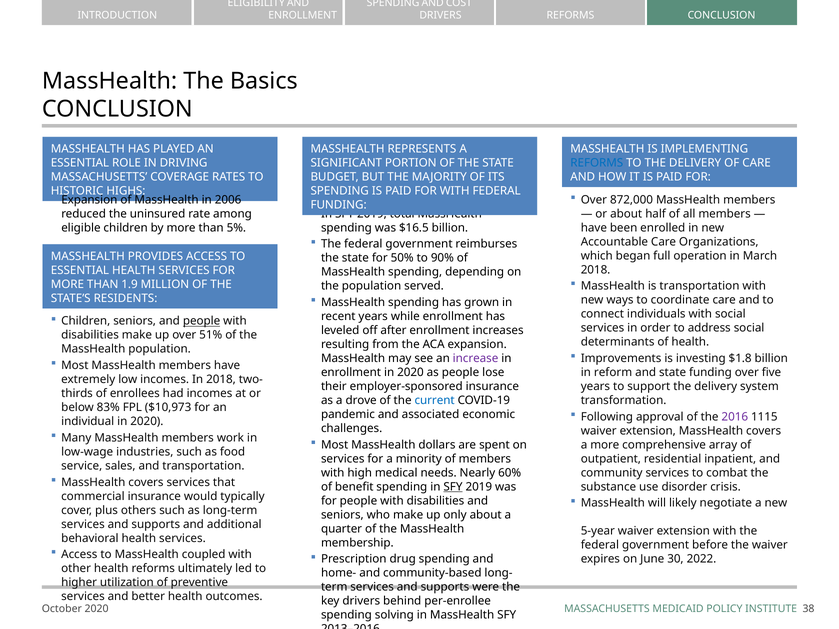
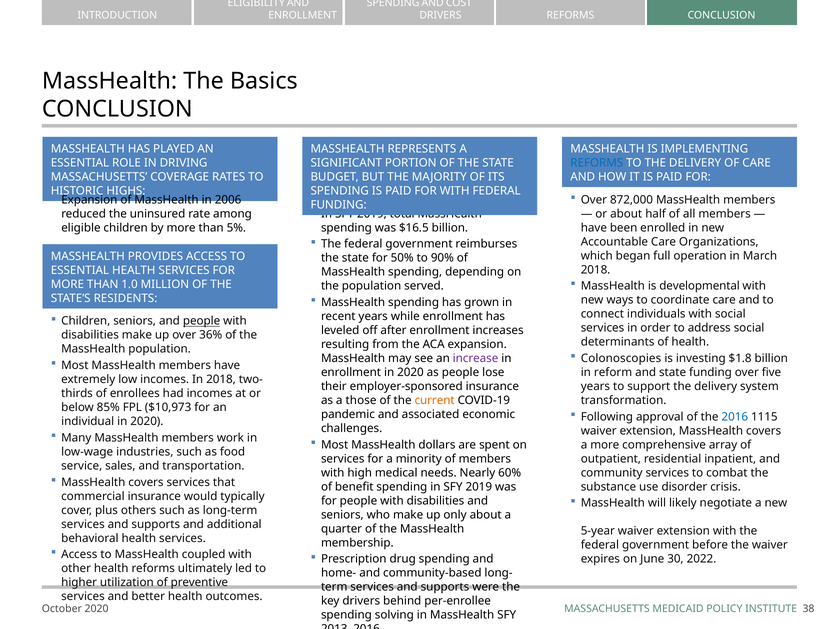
is transportation: transportation -> developmental (700, 286)
1.9: 1.9 -> 1.0 (130, 284)
51%: 51% -> 36% (211, 335)
Improvements: Improvements -> Colonoscopies (621, 359)
drove: drove -> those (361, 401)
current colour: blue -> orange (435, 401)
83%: 83% -> 85% (108, 408)
2016 colour: purple -> blue (735, 417)
SFY underline: present -> none (453, 487)
